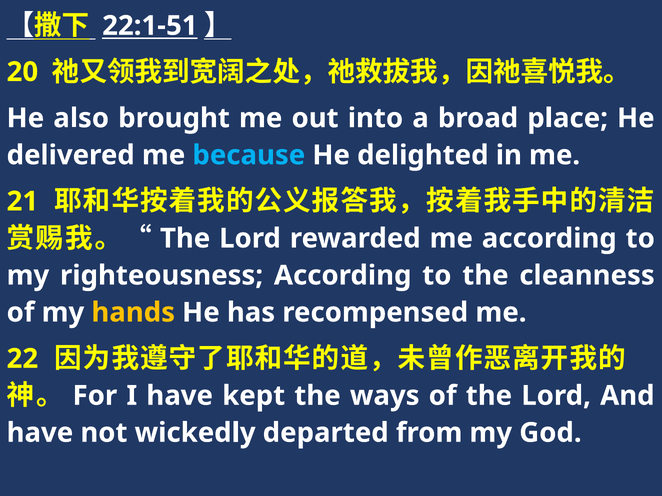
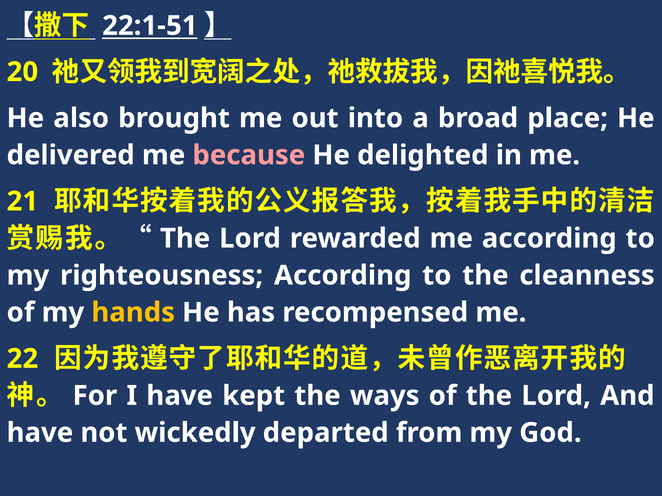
because colour: light blue -> pink (249, 155)
